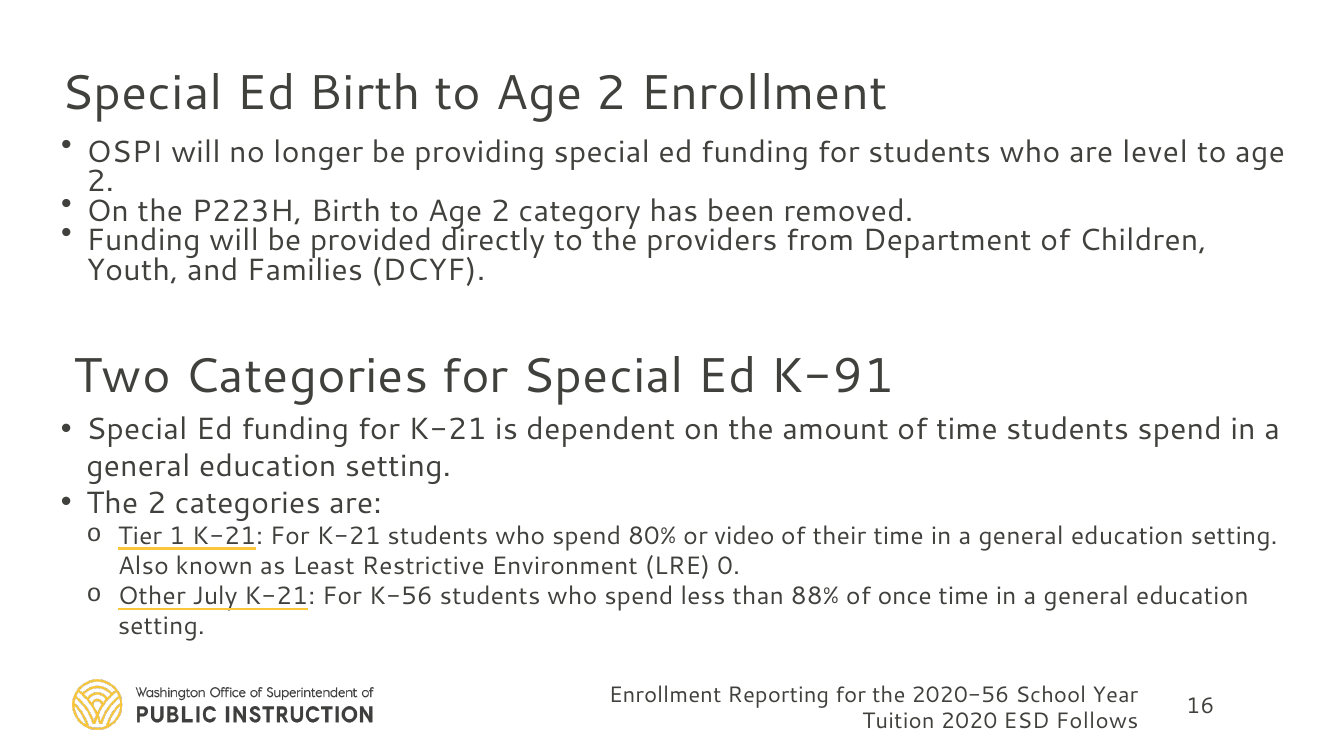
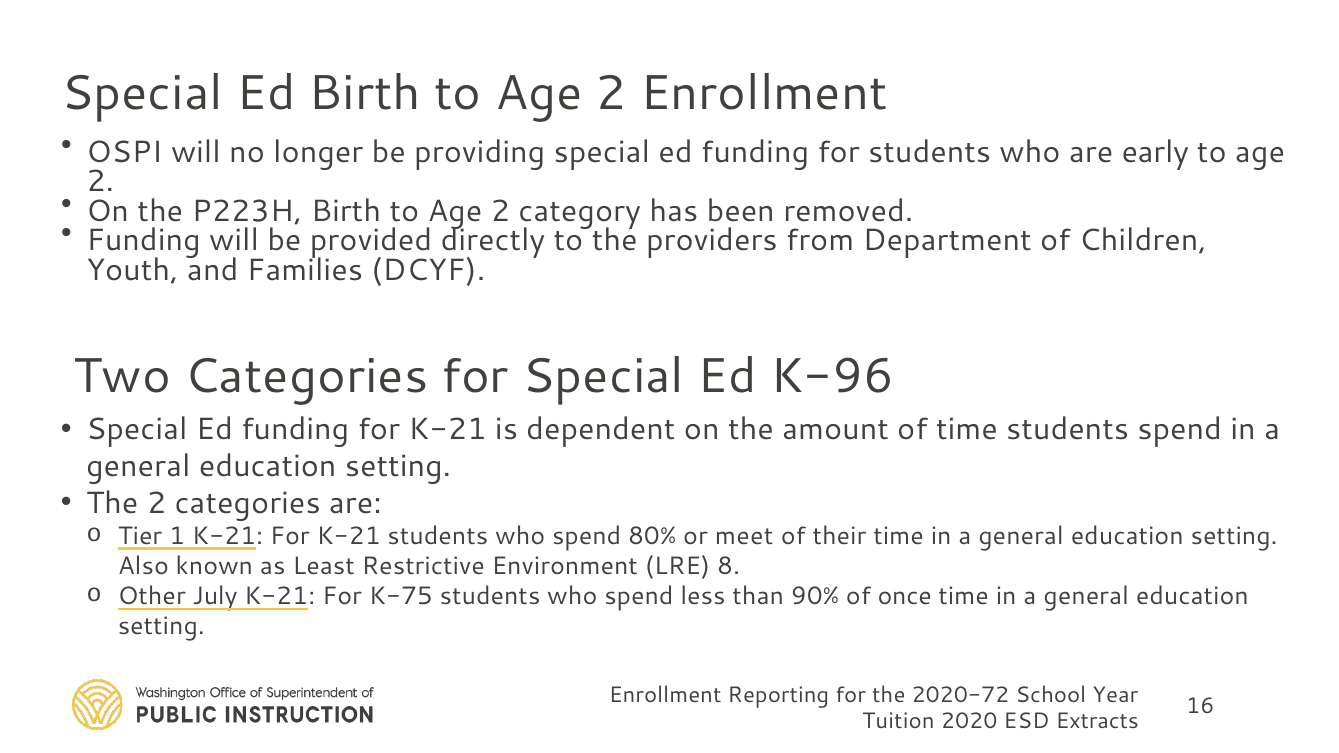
level: level -> early (1155, 152)
K-91: K-91 -> K-96 (832, 377)
video: video -> meet (744, 536)
0: 0 -> 8 (729, 566)
K-56: K-56 -> K-75 (401, 597)
88%: 88% -> 90% (815, 597)
2020-56: 2020-56 -> 2020-72 (960, 695)
Follows: Follows -> Extracts (1097, 722)
